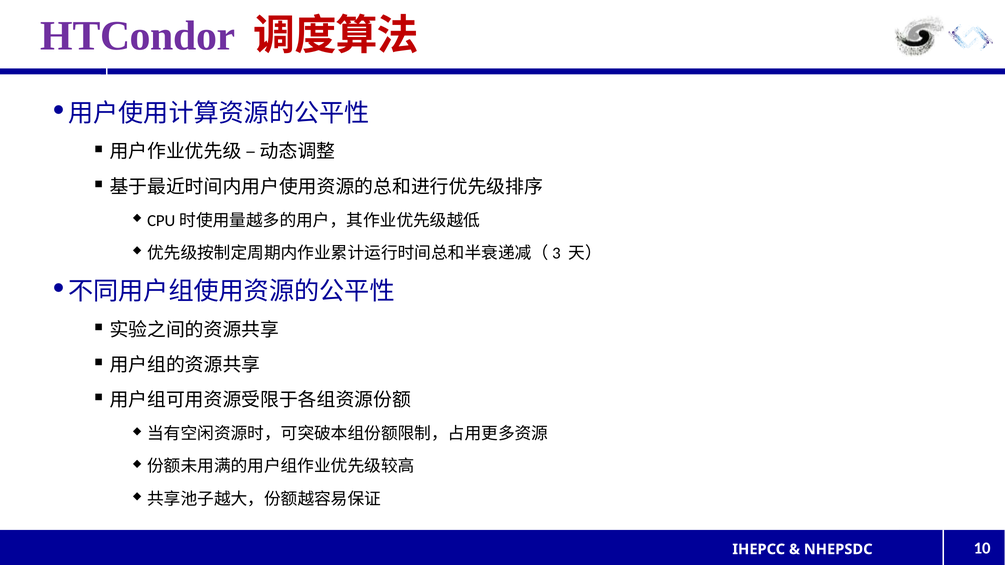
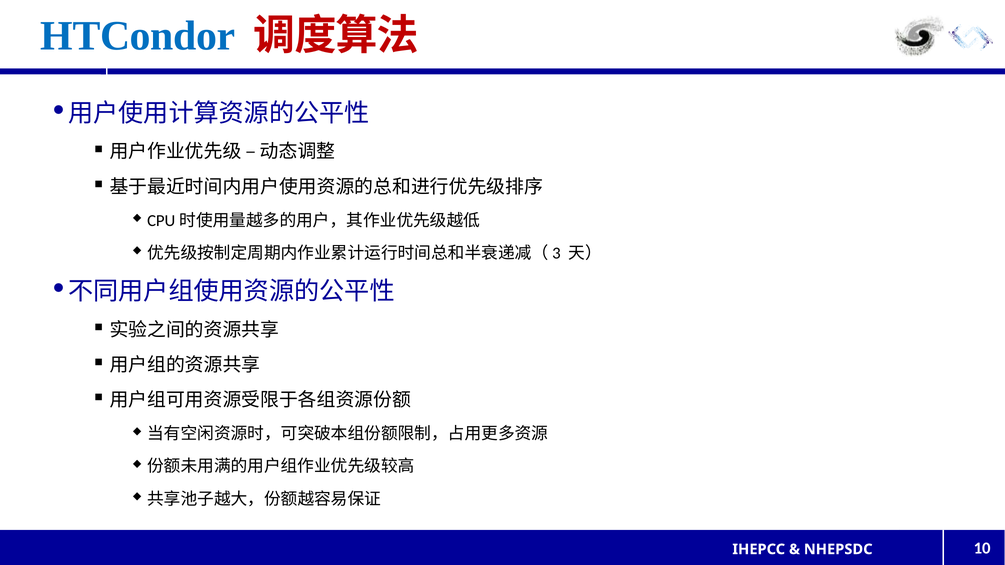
HTCondor colour: purple -> blue (138, 36)
